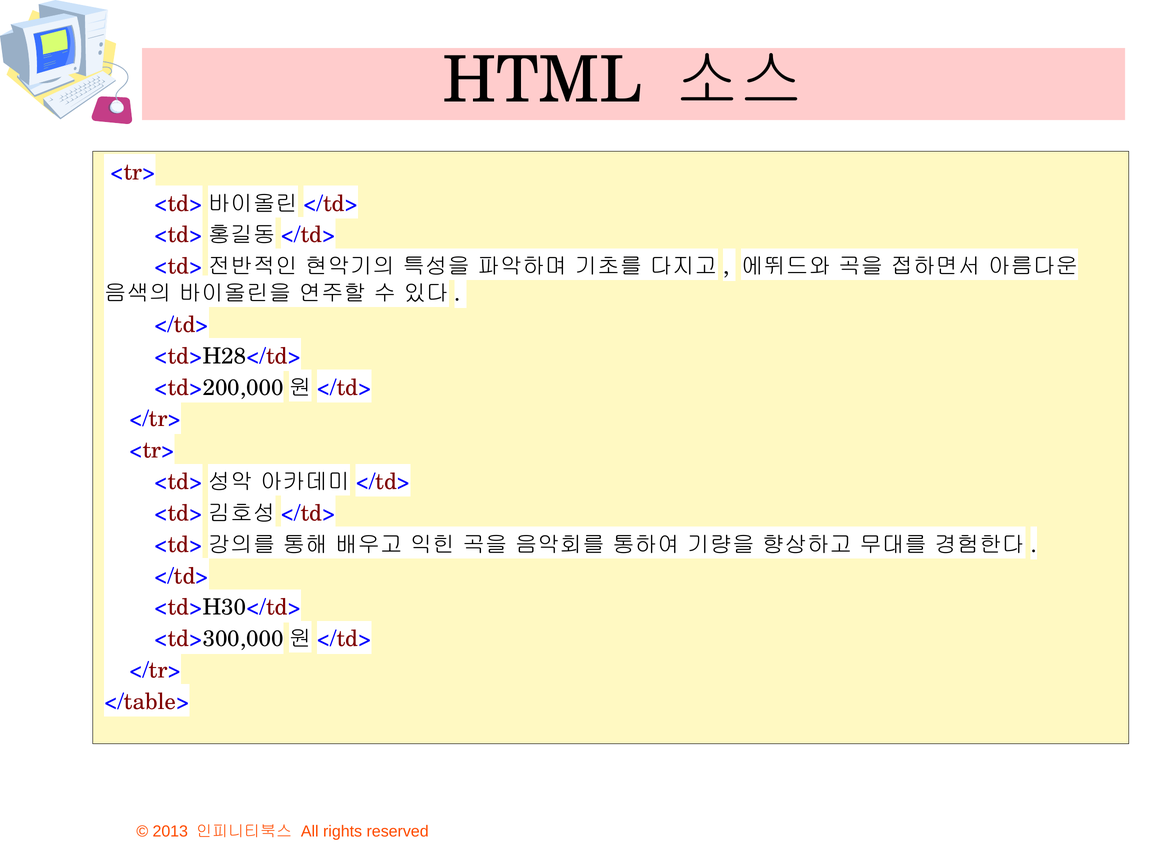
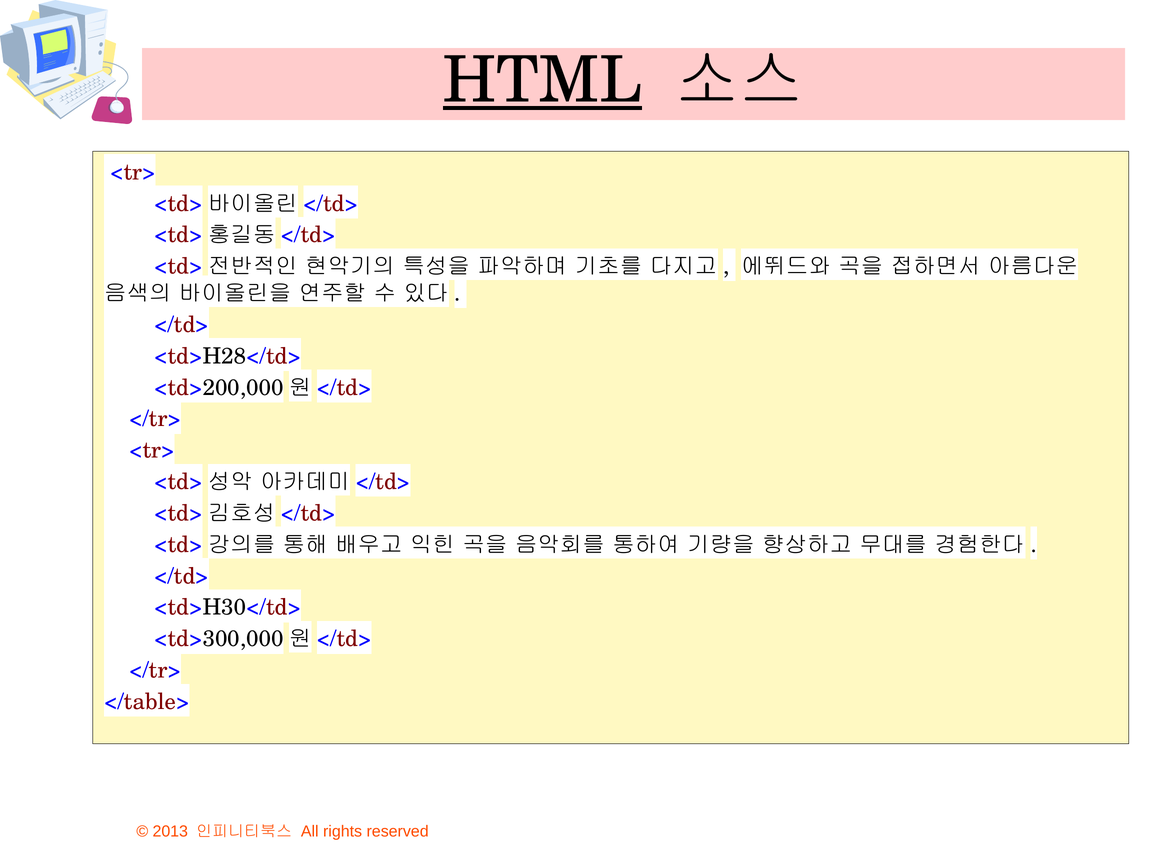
HTML underline: none -> present (542, 80)
